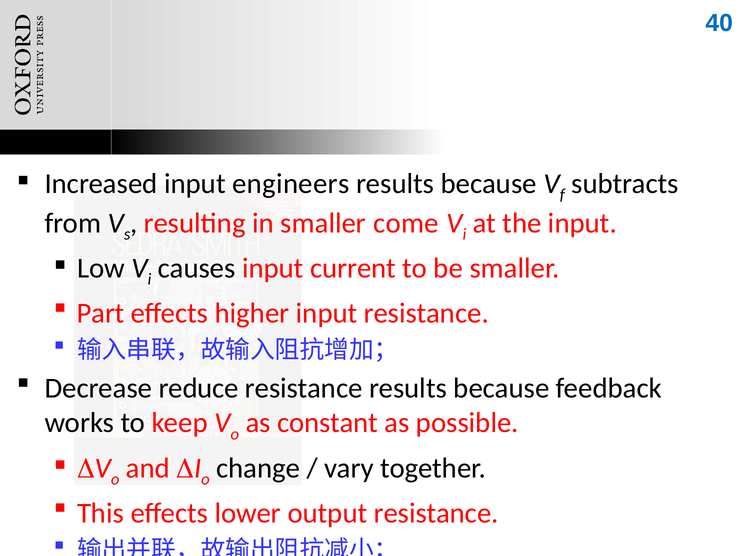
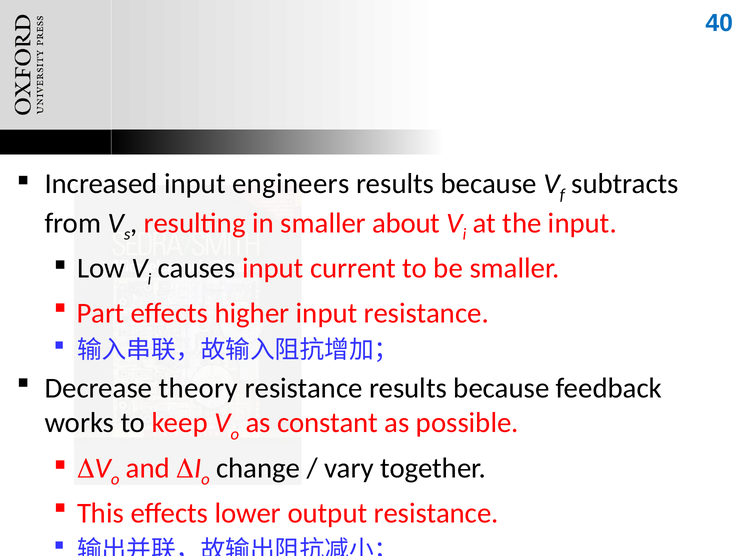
come: come -> about (406, 223)
reduce: reduce -> theory (198, 389)
